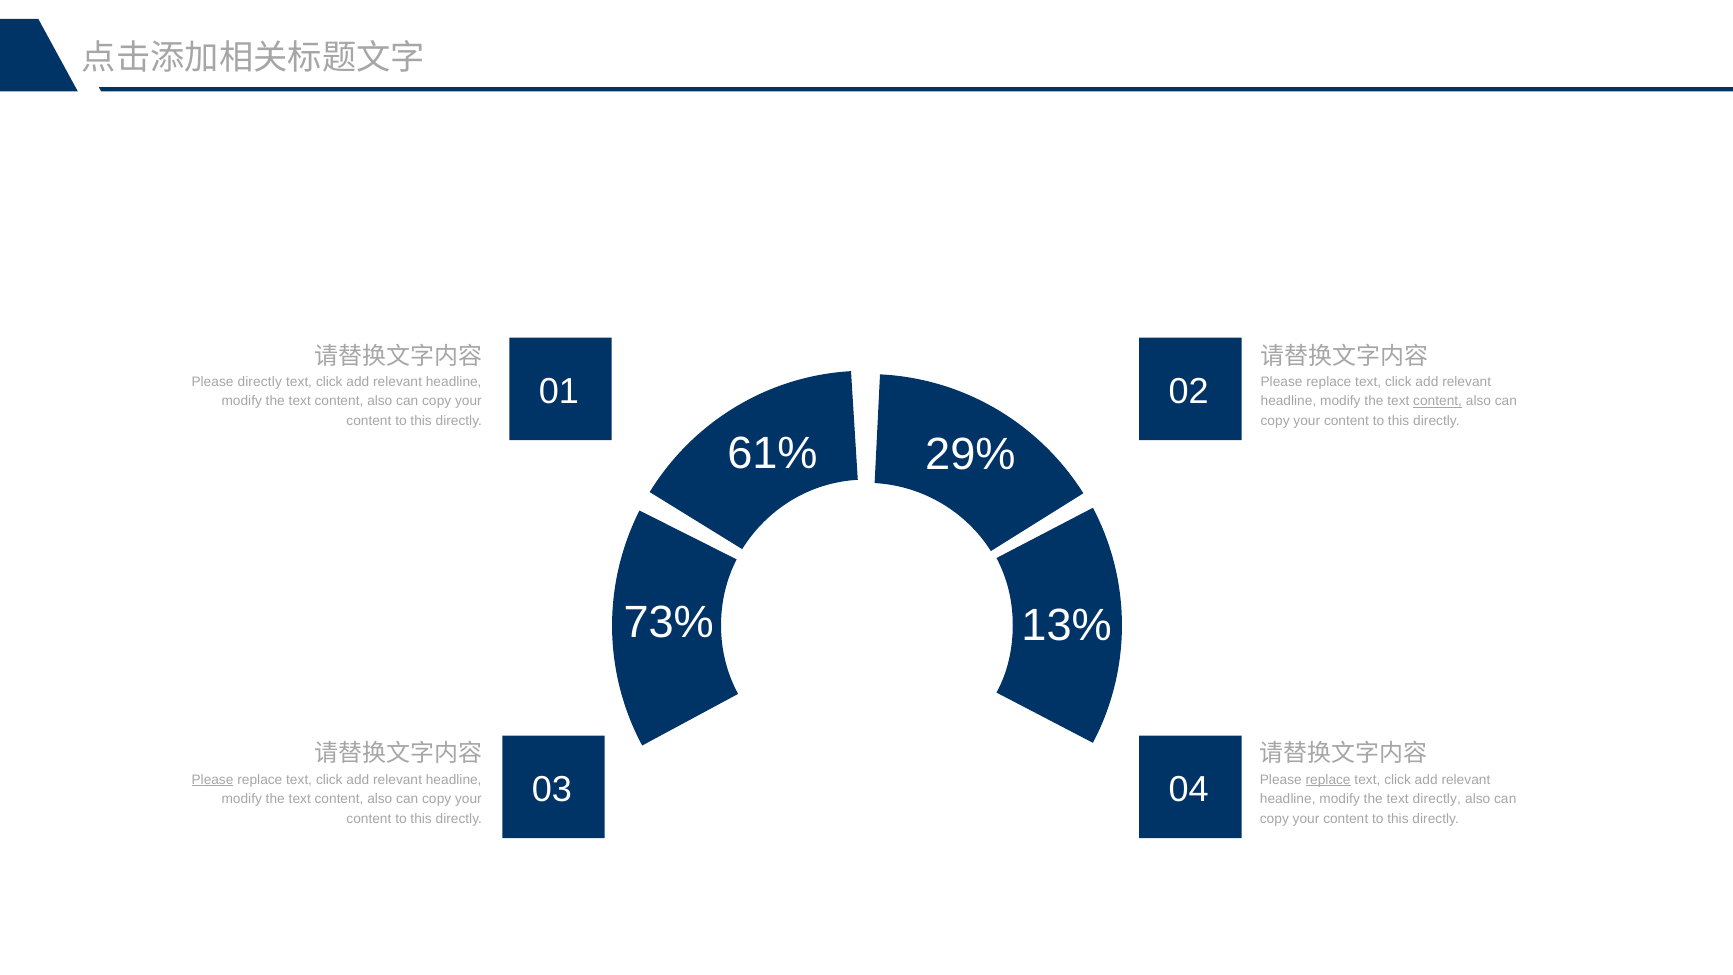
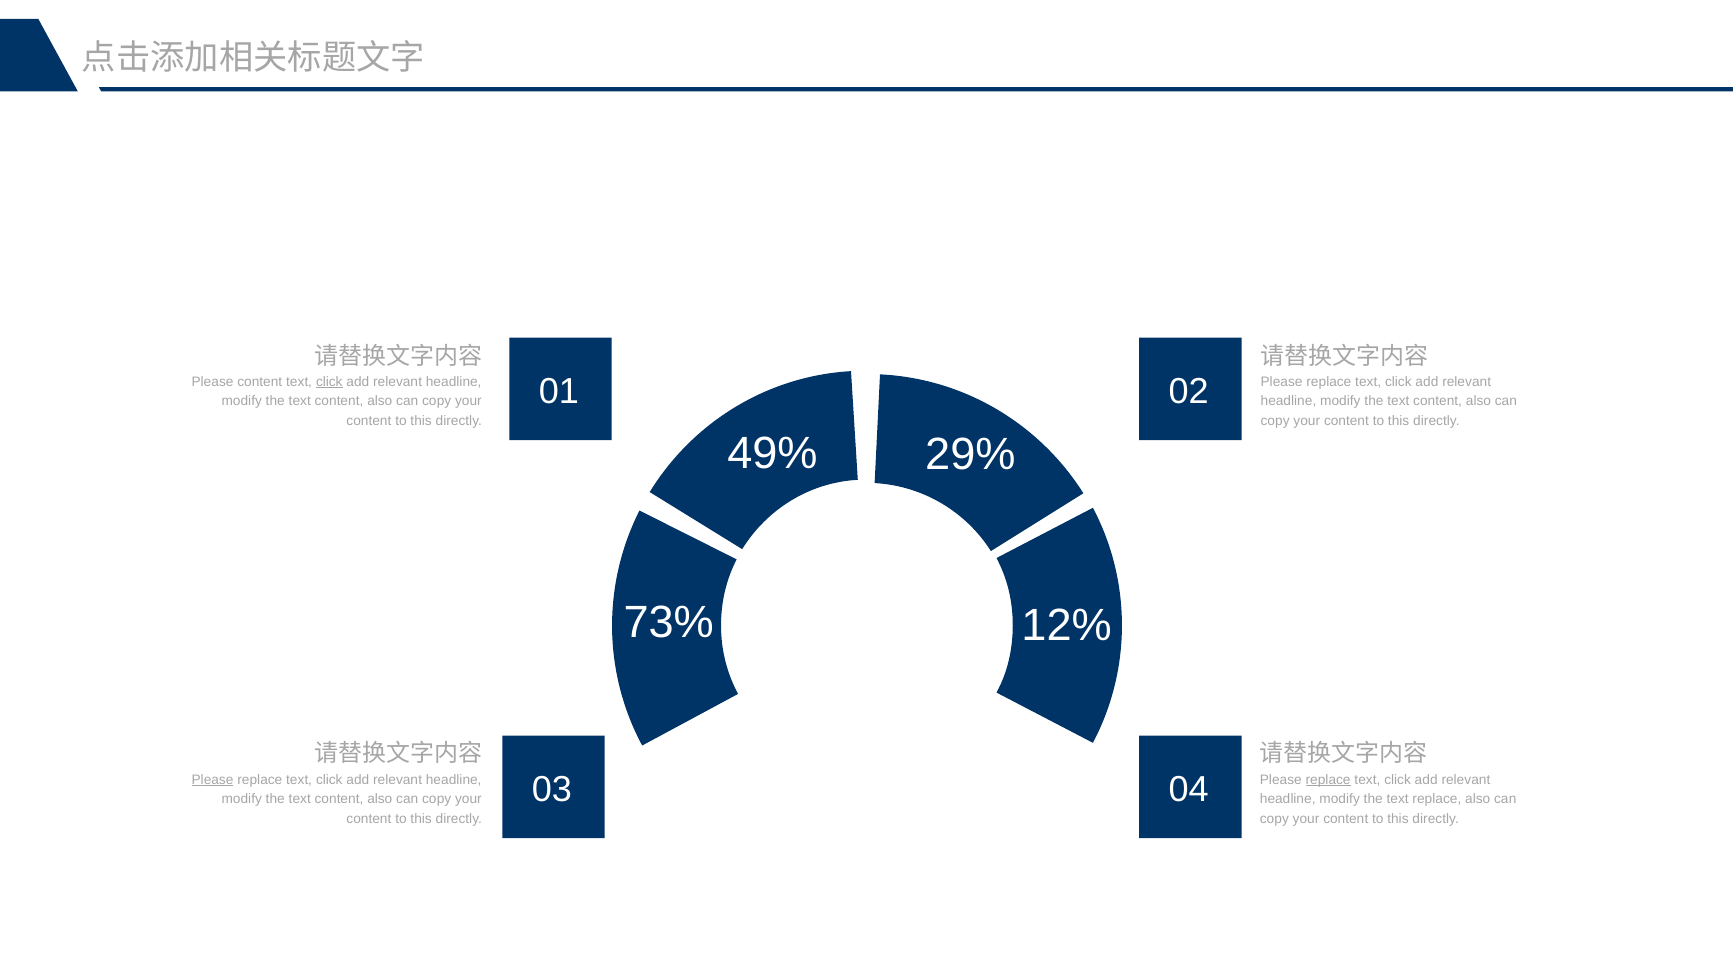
Please directly: directly -> content (260, 382)
click underline: none -> present (329, 382)
content underline: present -> none (1438, 401)
61%: 61% -> 49% (772, 454)
13%: 13% -> 12% (1067, 626)
text directly: directly -> replace (1437, 799)
